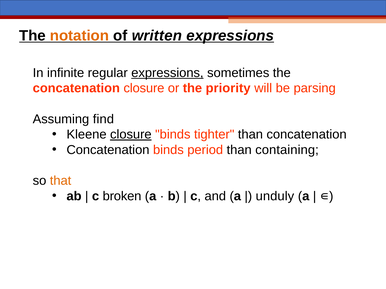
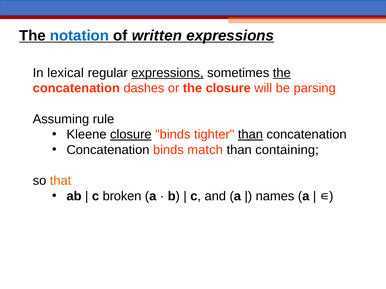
notation colour: orange -> blue (79, 36)
infinite: infinite -> lexical (66, 73)
the underline: none -> present (282, 73)
concatenation closure: closure -> dashes (144, 88)
the priority: priority -> closure (228, 88)
find: find -> rule (103, 119)
than underline: none -> present (250, 135)
period: period -> match (205, 150)
unduly: unduly -> names (275, 196)
